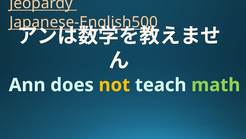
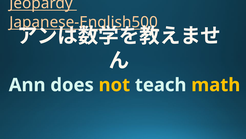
math colour: light green -> yellow (216, 85)
